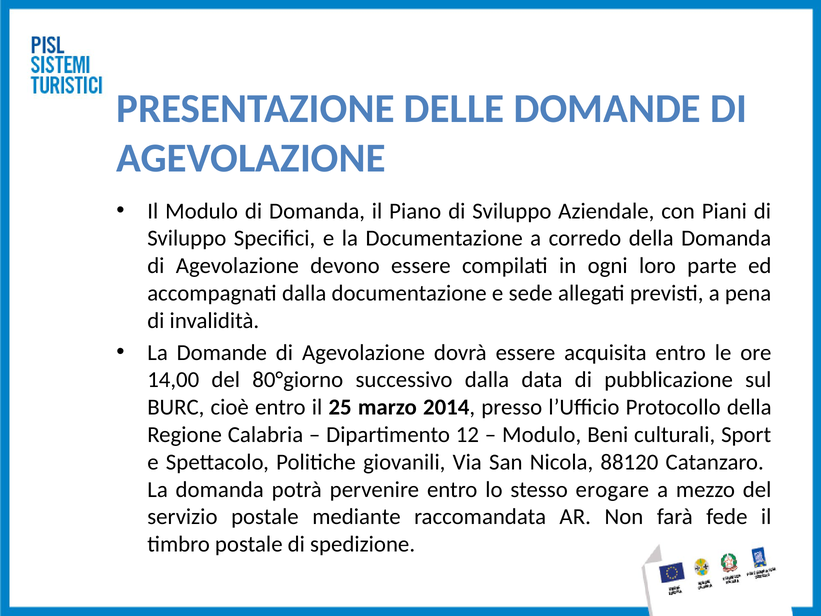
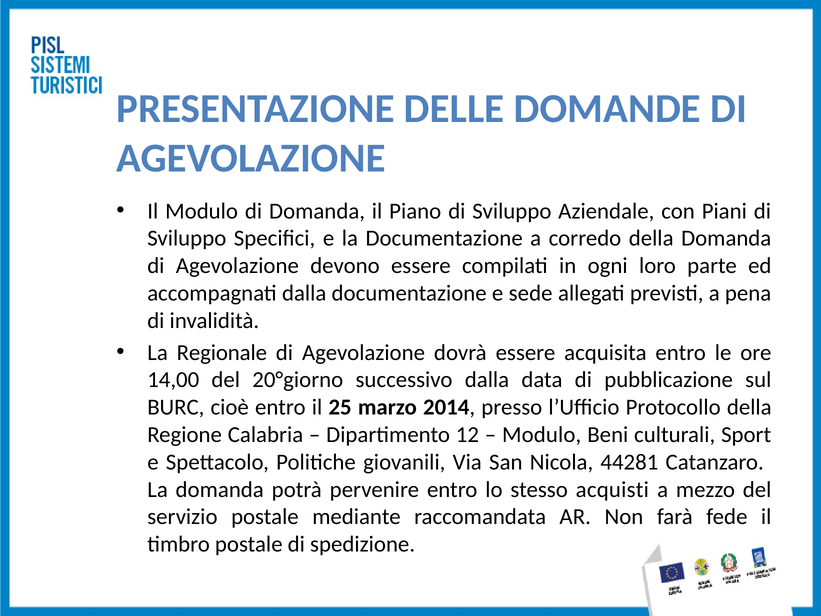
La Domande: Domande -> Regionale (222, 352)
80°giorno: 80°giorno -> 20°giorno (298, 380)
88120: 88120 -> 44281 (629, 462)
erogare: erogare -> acquisti (612, 489)
